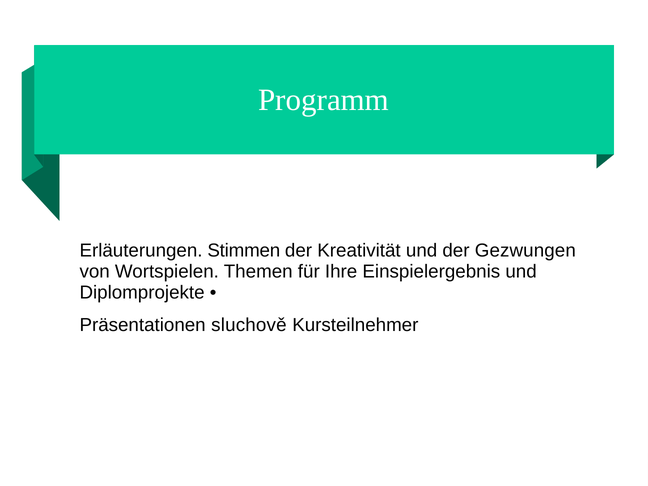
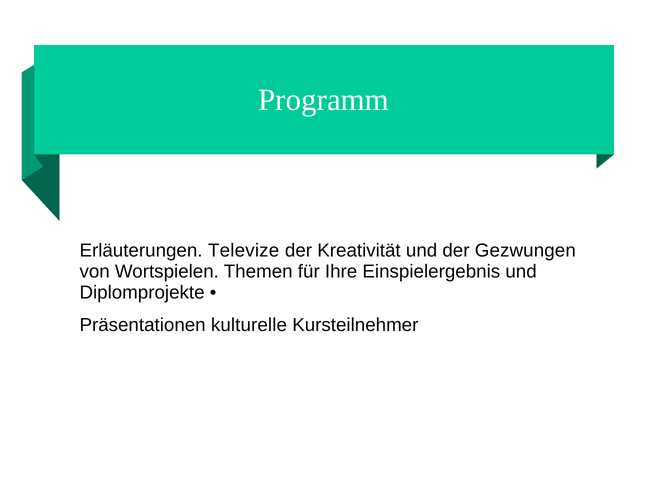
Stimmen: Stimmen -> Televize (244, 250)
sluchově: sluchově -> kulturelle (249, 325)
